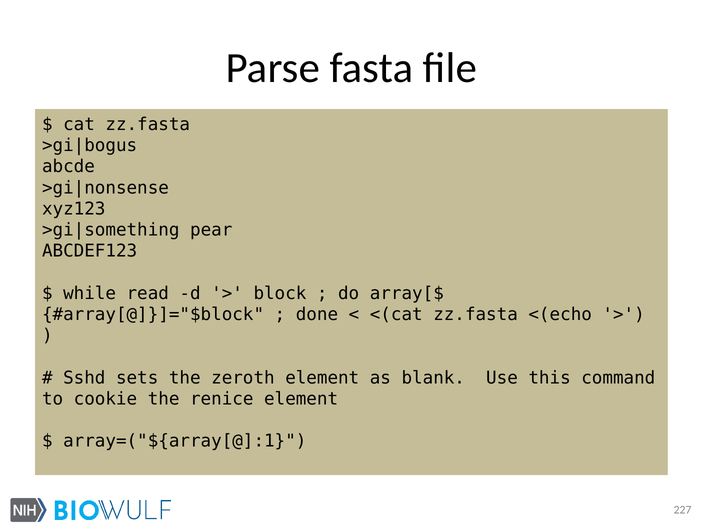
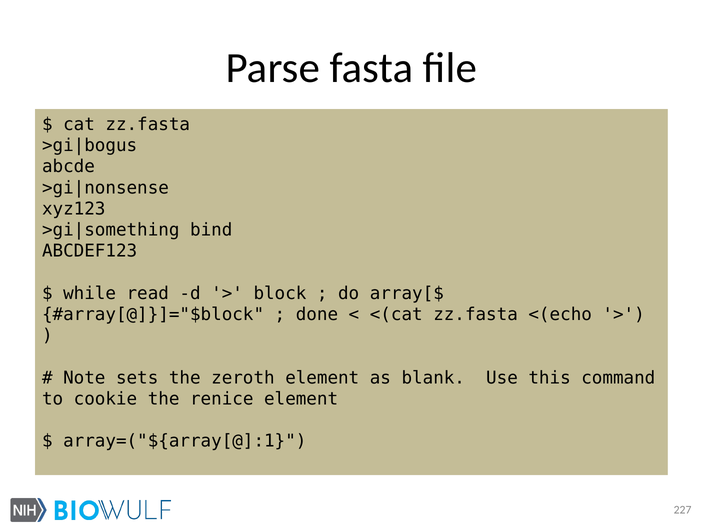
pear: pear -> bind (211, 230)
Sshd: Sshd -> Note (84, 377)
